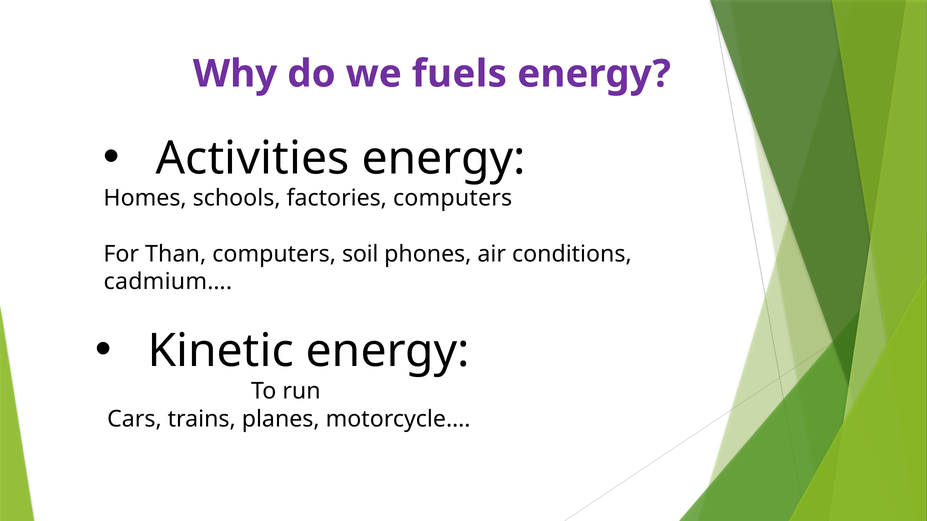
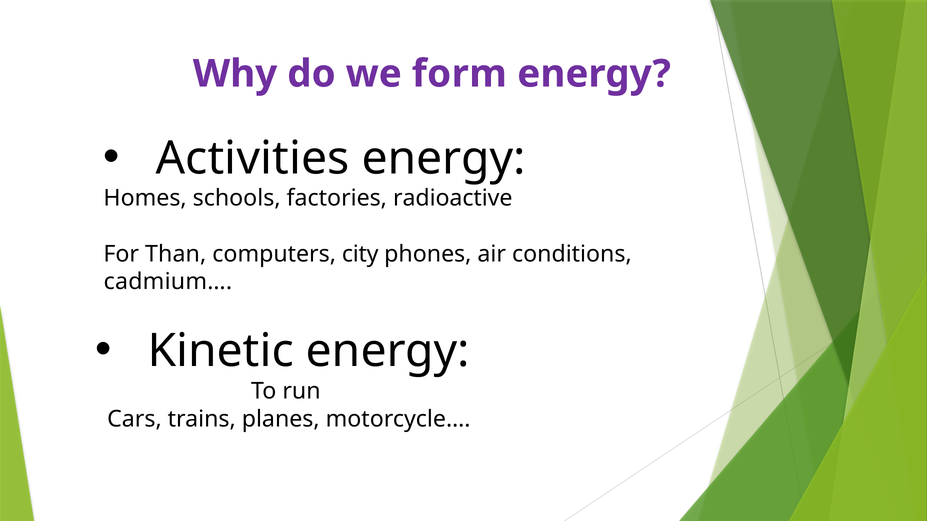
fuels: fuels -> form (459, 74)
factories computers: computers -> radioactive (453, 199)
soil: soil -> city (360, 254)
